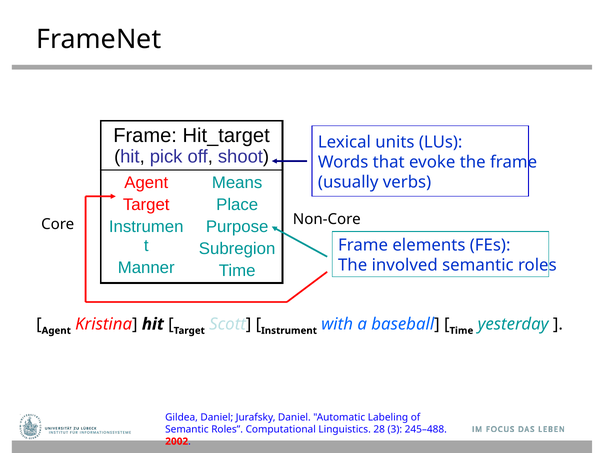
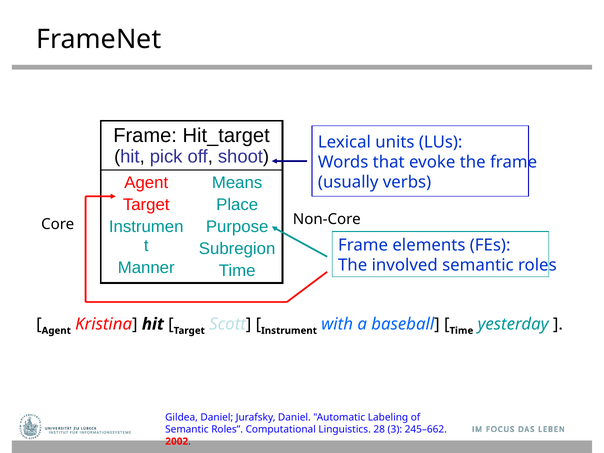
245–488: 245–488 -> 245–662 (426, 429)
